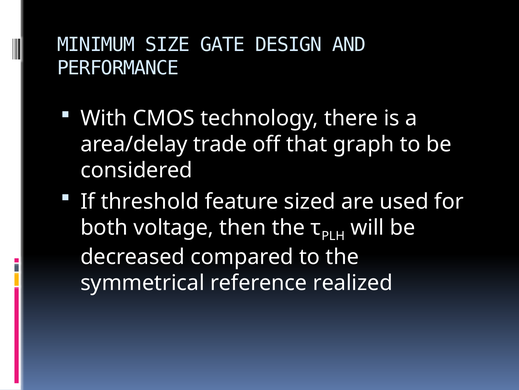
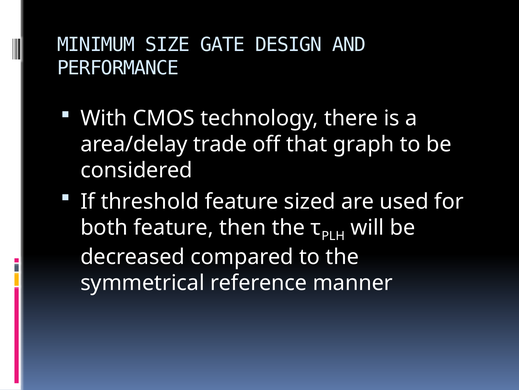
both voltage: voltage -> feature (174, 227)
realized: realized -> manner (353, 283)
